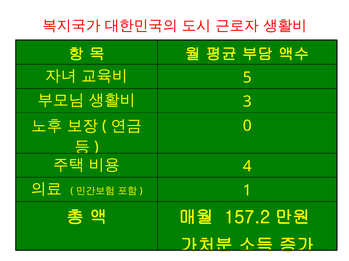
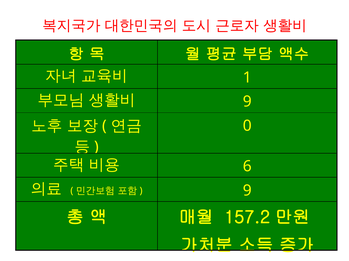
5: 5 -> 1 (247, 78)
3: 3 -> 9 (247, 102)
4: 4 -> 6 (247, 167)
1: 1 -> 9 (247, 191)
